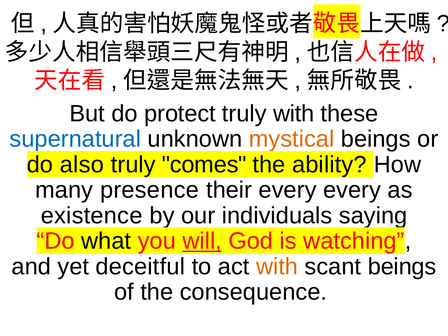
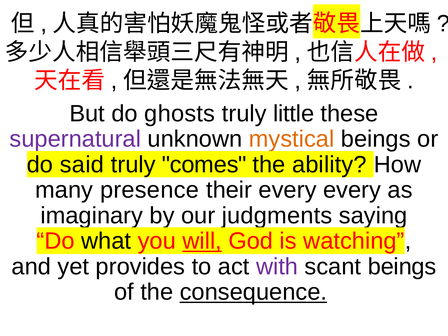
protect: protect -> ghosts (180, 114)
truly with: with -> little (294, 114)
supernatural colour: blue -> purple (75, 139)
also: also -> said (82, 165)
existence: existence -> imaginary (92, 216)
individuals: individuals -> judgments (277, 216)
deceitful: deceitful -> provides (140, 267)
with colour: orange -> purple (277, 267)
consequence underline: none -> present (253, 292)
